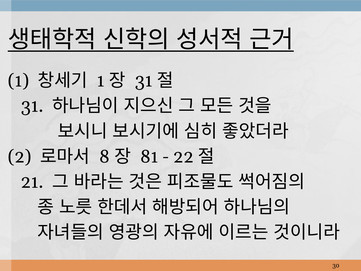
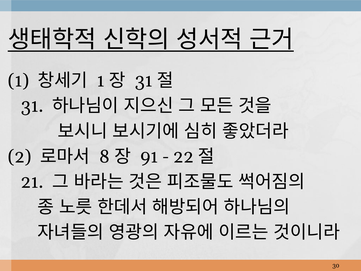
81: 81 -> 91 (149, 156)
